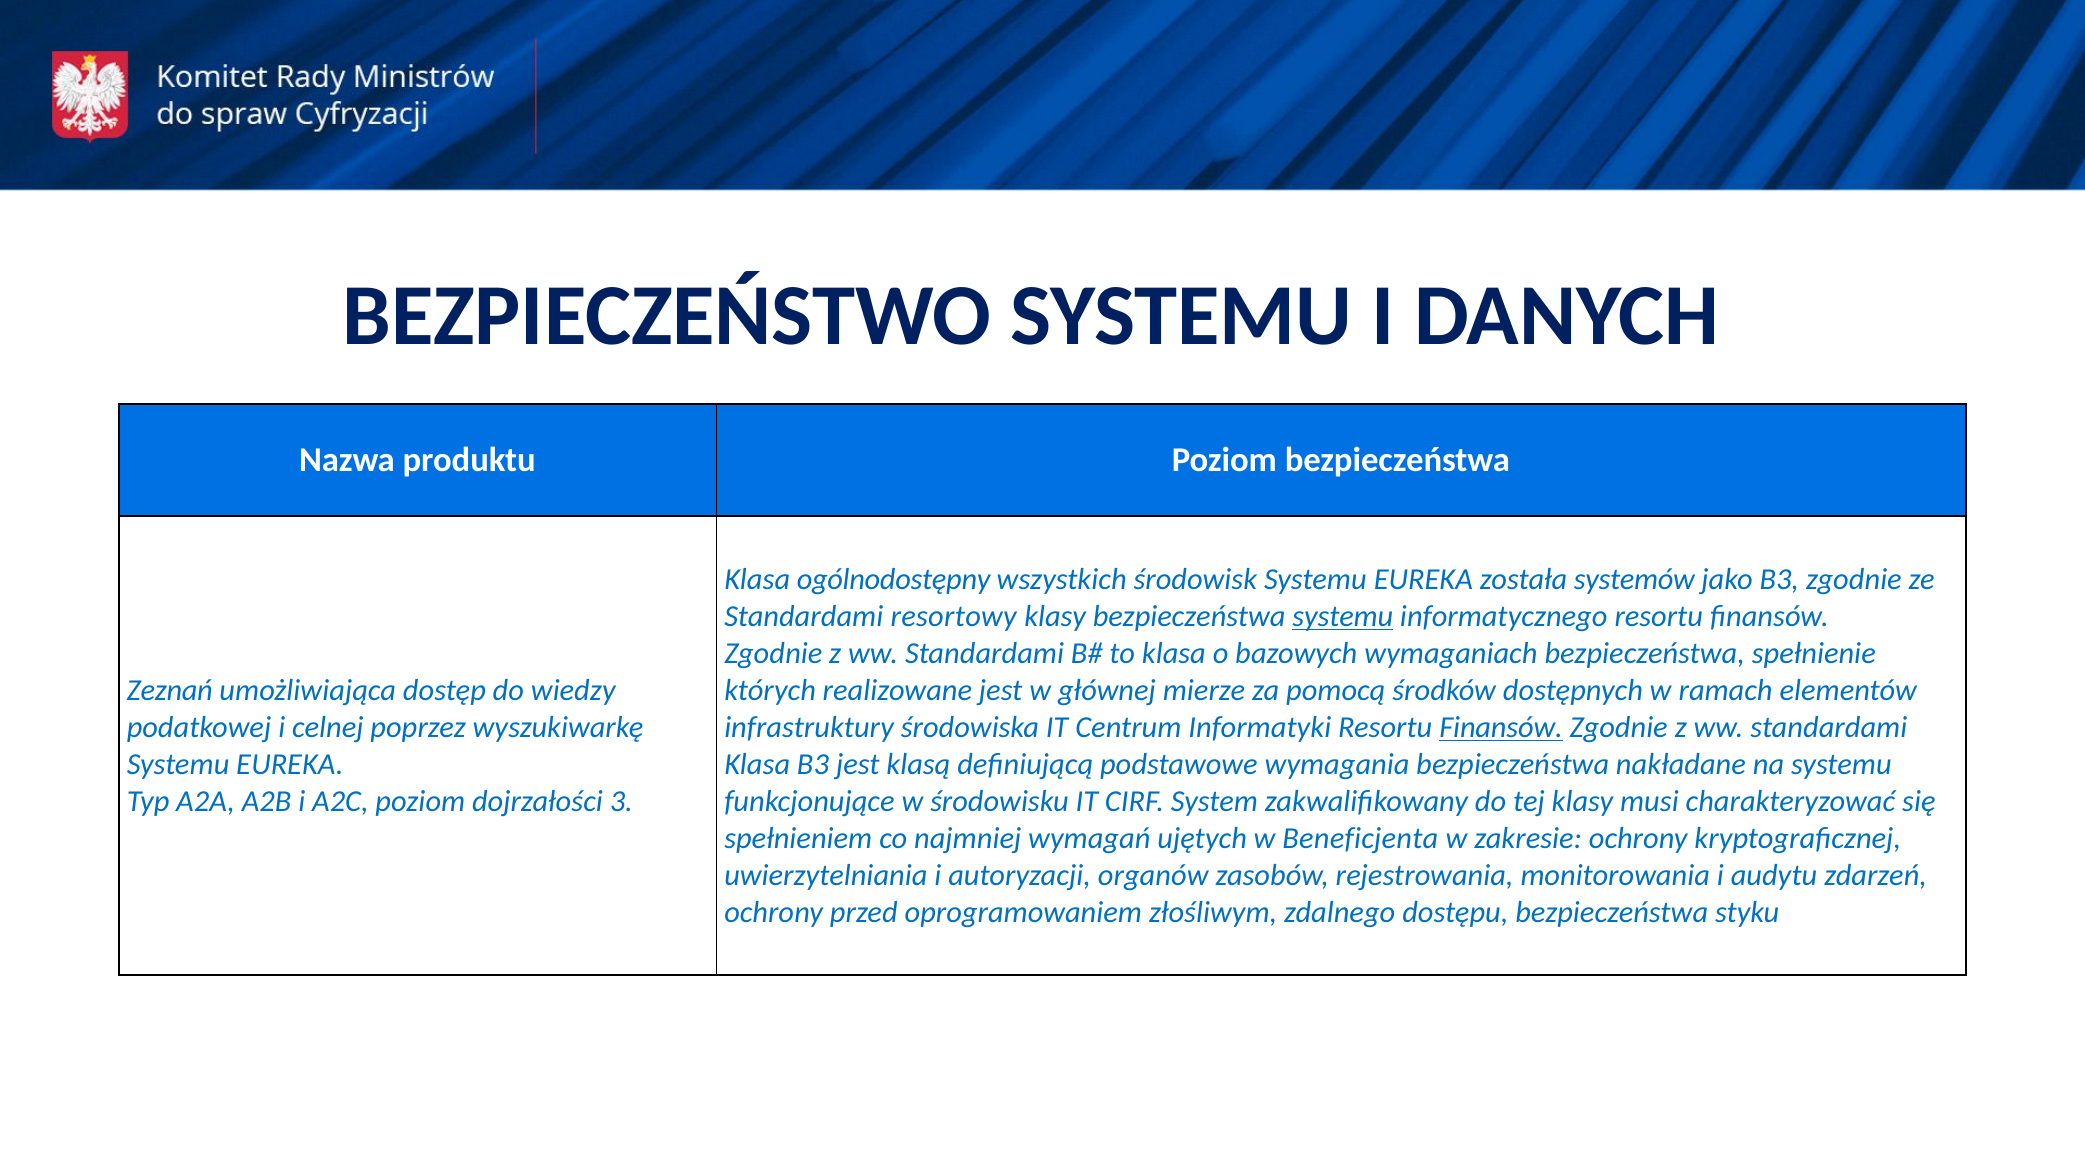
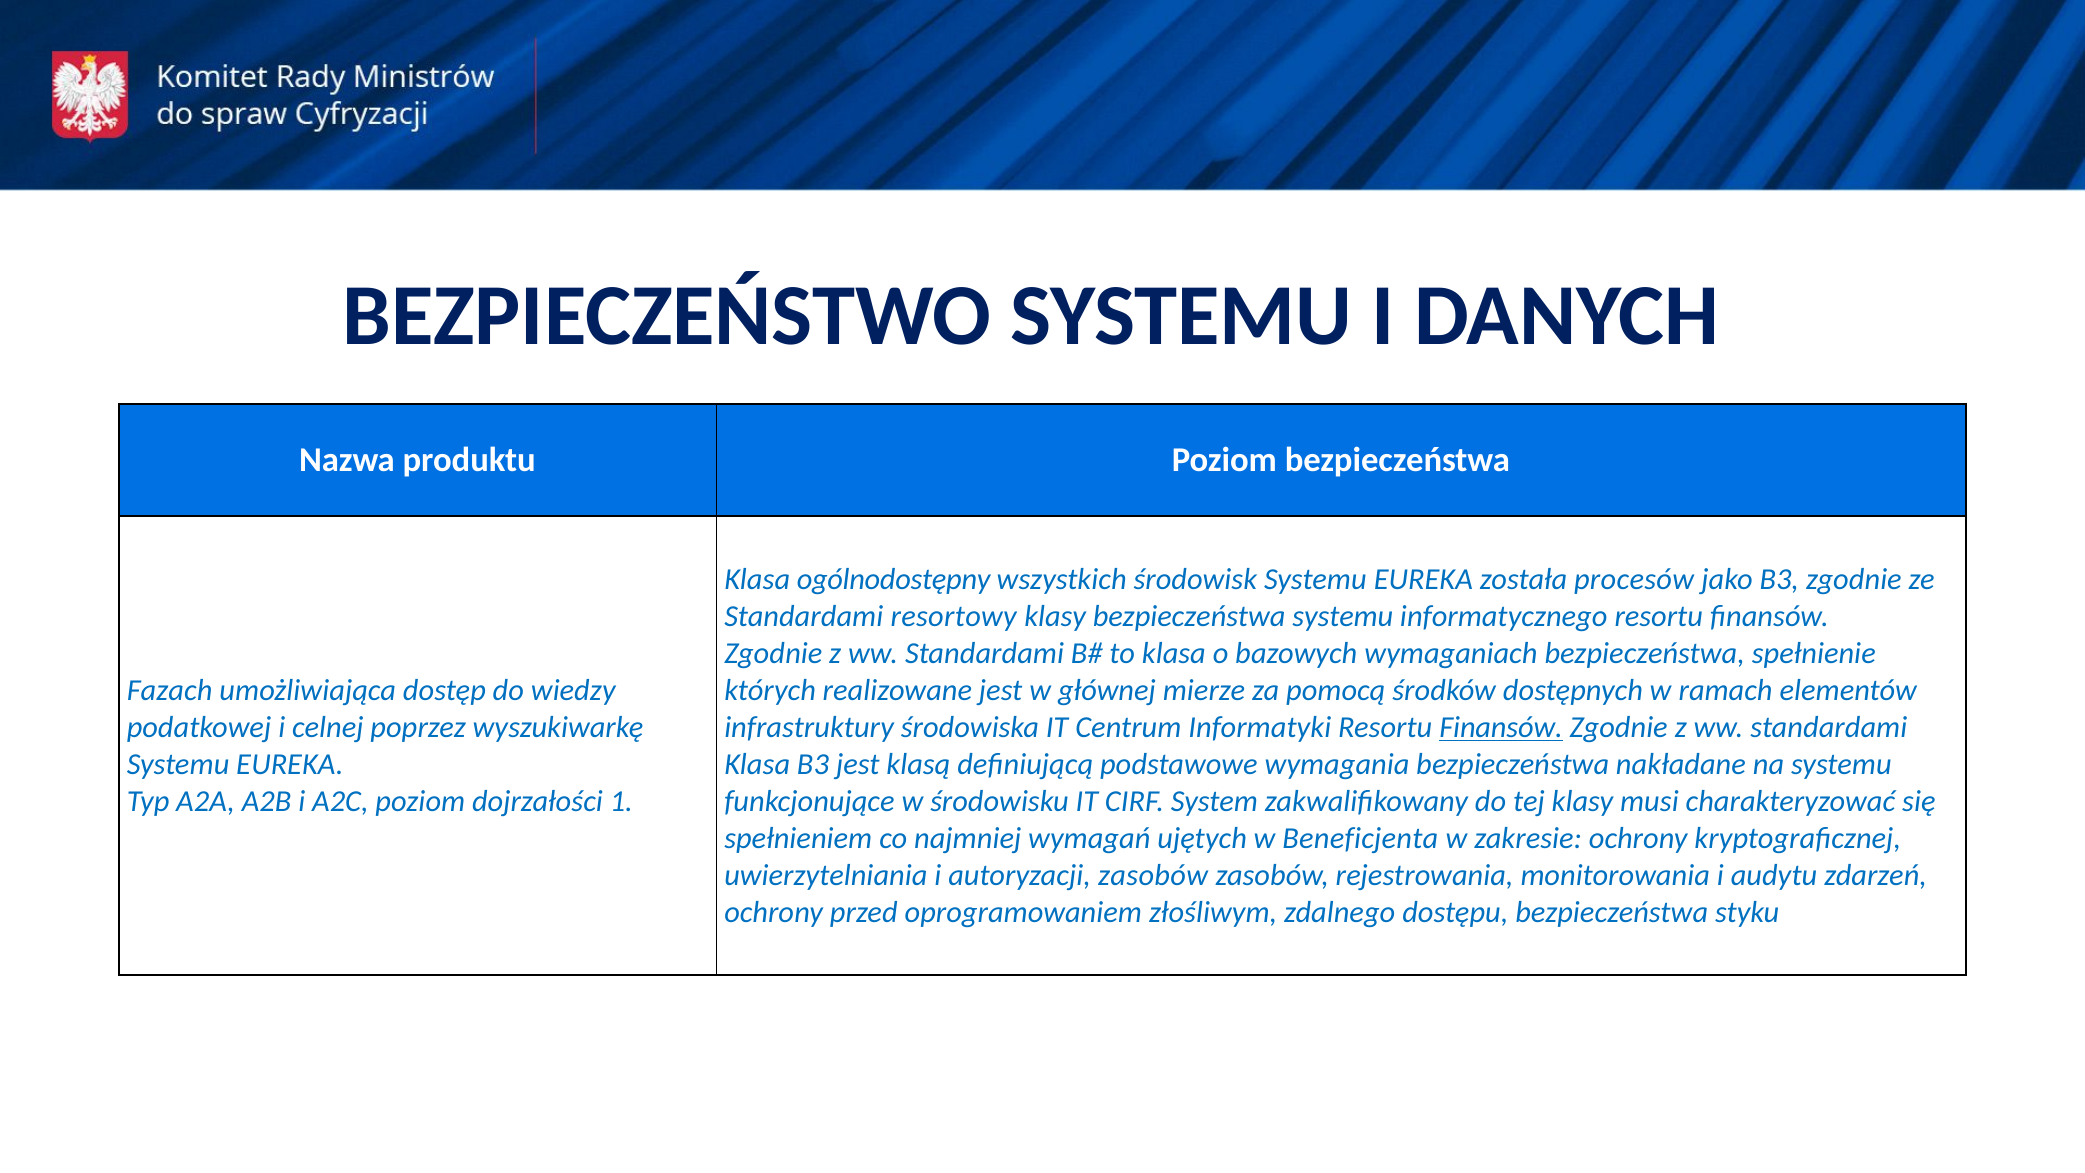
systemów: systemów -> procesów (1634, 579)
systemu underline: present -> none (1343, 616)
Zeznań: Zeznań -> Fazach (170, 690)
3: 3 -> 1 (621, 801)
autoryzacji organów: organów -> zasobów (1153, 875)
